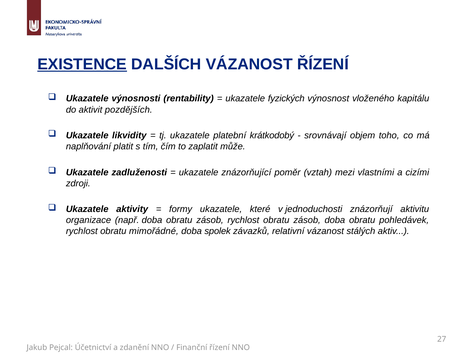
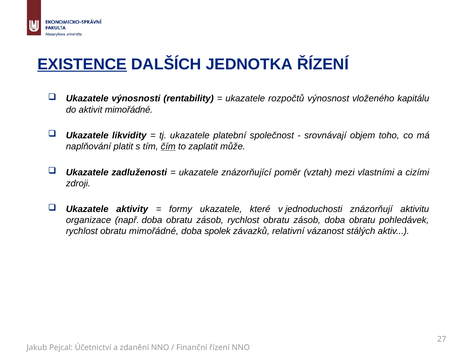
DALŠÍCH VÁZANOST: VÁZANOST -> JEDNOTKA (249, 64)
fyzických: fyzických -> rozpočtů (286, 99)
aktivit pozdějších: pozdějších -> mimořádné (129, 110)
krátkodobý: krátkodobý -> společnost (272, 136)
čím underline: none -> present (168, 147)
